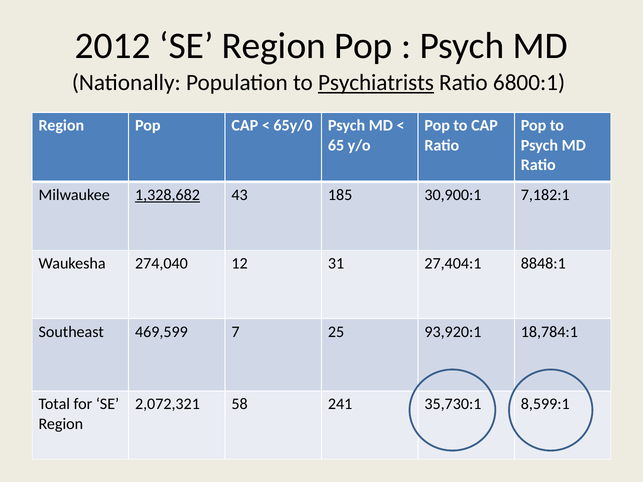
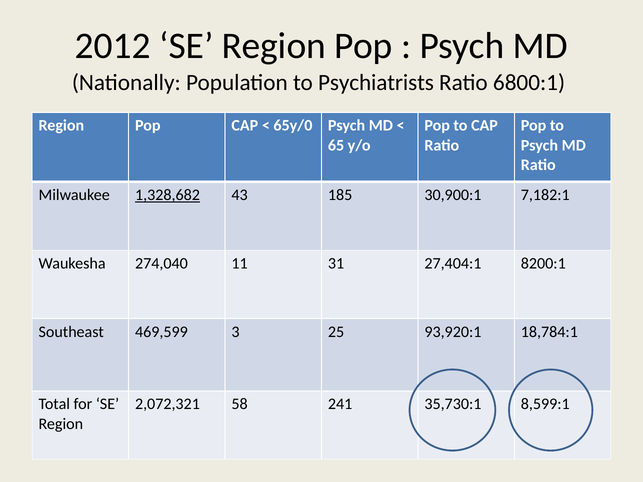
Psychiatrists underline: present -> none (376, 83)
12: 12 -> 11 (240, 264)
8848:1: 8848:1 -> 8200:1 (543, 264)
7: 7 -> 3 (236, 332)
